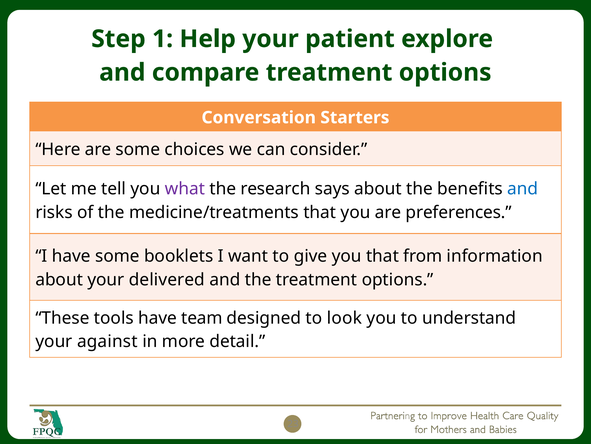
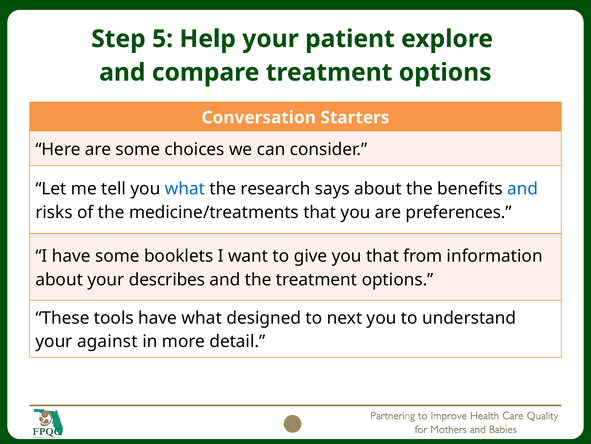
1: 1 -> 5 (163, 39)
what colour: purple -> blue (185, 189)
delivered: delivered -> describes (167, 279)
have team: team -> what (202, 318)
look: look -> next (345, 318)
